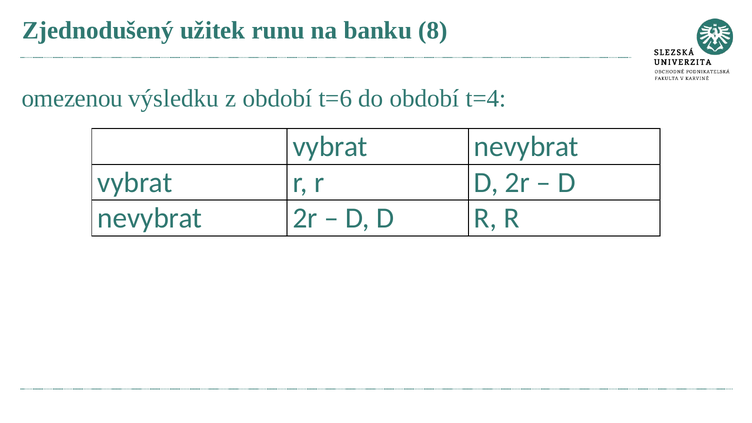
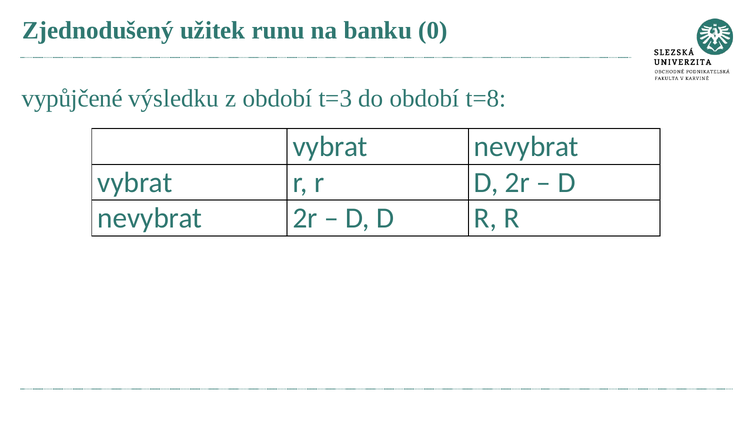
8: 8 -> 0 (433, 31)
omezenou: omezenou -> vypůjčené (72, 98)
t=6: t=6 -> t=3 (335, 98)
t=4: t=4 -> t=8 (486, 98)
